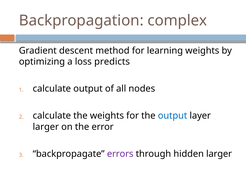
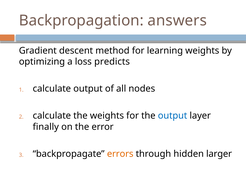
complex: complex -> answers (177, 21)
larger: larger -> finally (46, 126)
errors colour: purple -> orange (120, 153)
